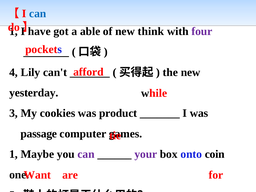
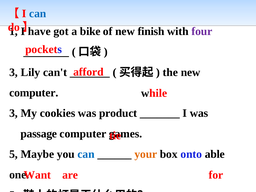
able: able -> bike (90, 31)
think: think -> finish (151, 31)
4: 4 -> 3 (14, 72)
yesterday: yesterday -> computer (34, 93)
1: 1 -> 5 (14, 154)
can colour: purple -> blue (86, 154)
your colour: purple -> orange (146, 154)
coin: coin -> able (215, 154)
